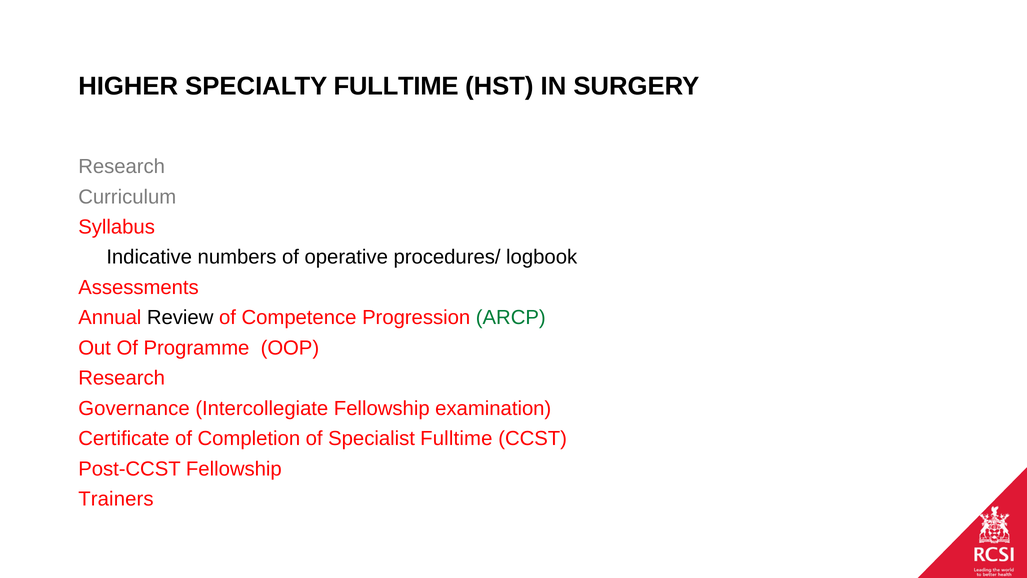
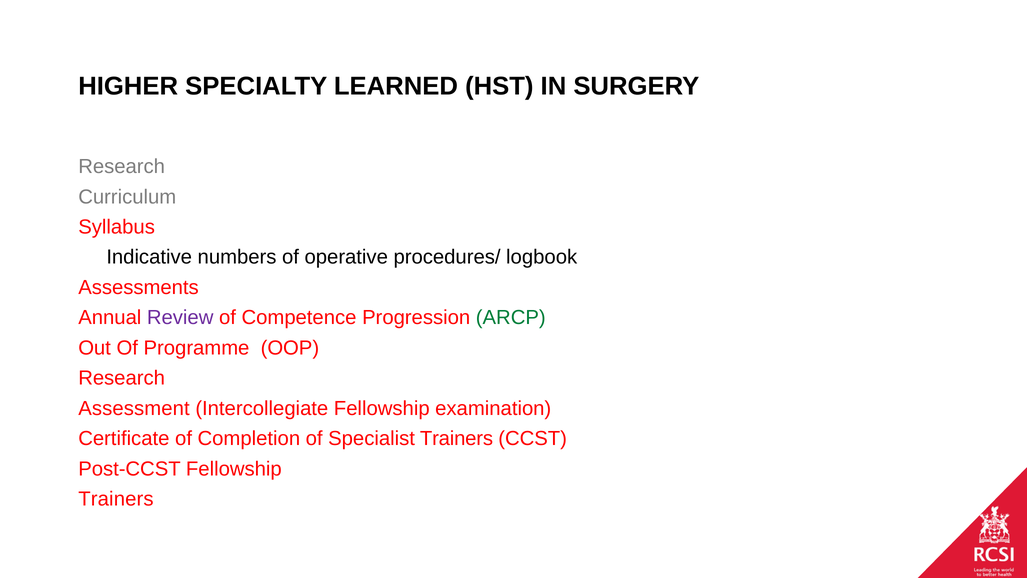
SPECIALTY FULLTIME: FULLTIME -> LEARNED (396, 86)
Review colour: black -> purple (180, 318)
Governance: Governance -> Assessment (134, 408)
Specialist Fulltime: Fulltime -> Trainers (457, 438)
